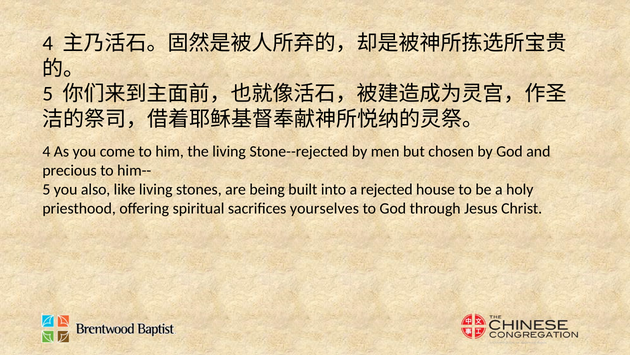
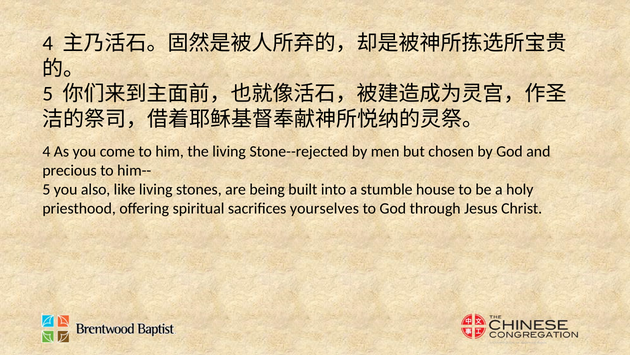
rejected: rejected -> stumble (387, 189)
